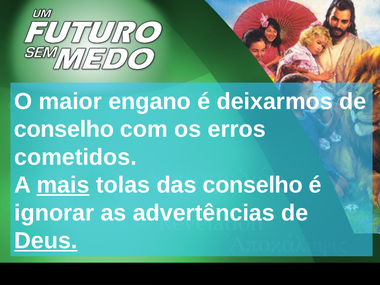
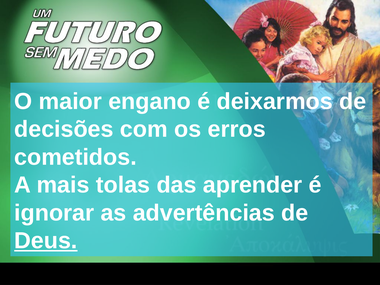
conselho: conselho -> decisões (64, 129)
mais underline: present -> none (63, 185)
das conselho: conselho -> aprender (253, 185)
